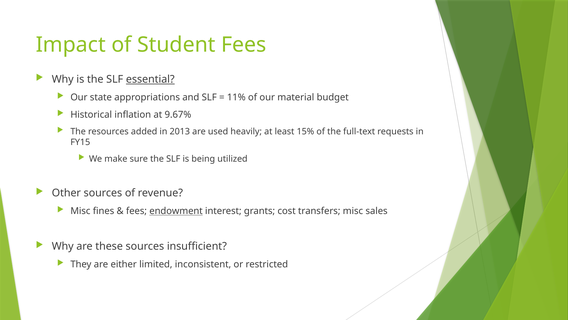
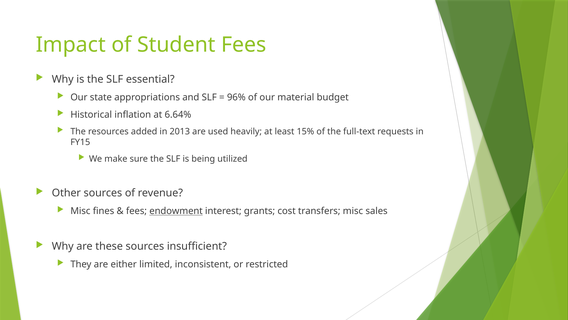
essential underline: present -> none (150, 79)
11%: 11% -> 96% (236, 97)
9.67%: 9.67% -> 6.64% (178, 114)
